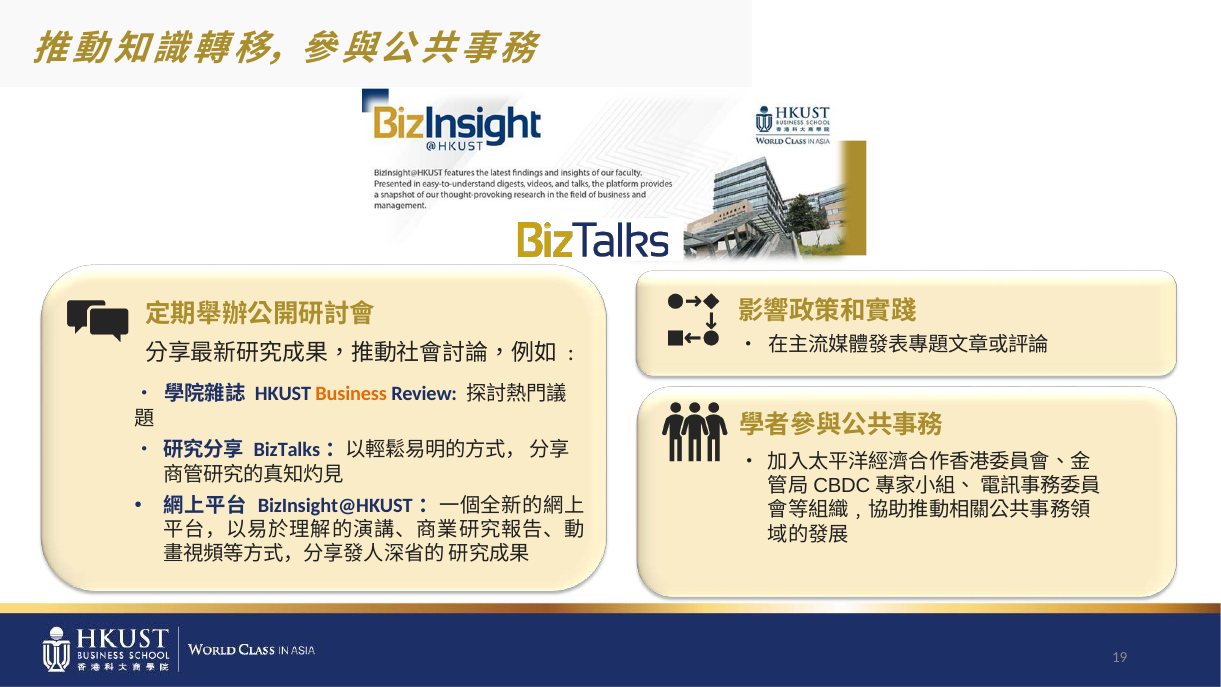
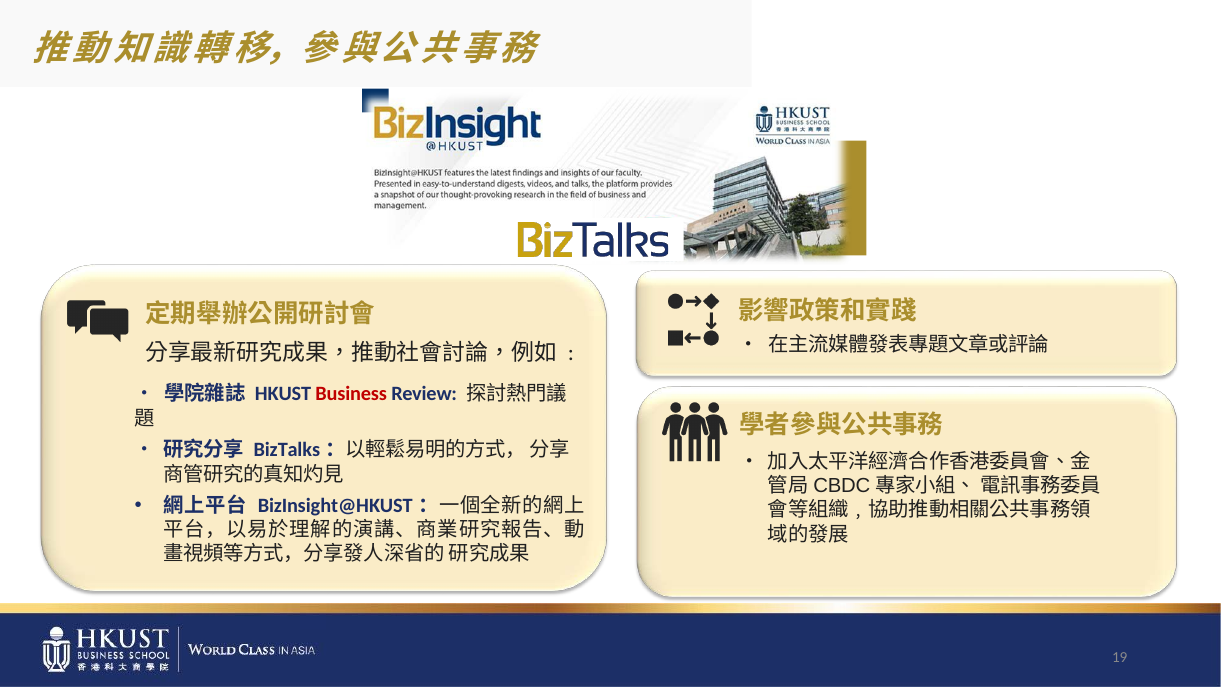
Business colour: orange -> red (351, 394)
